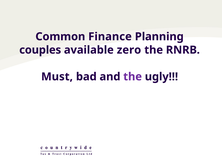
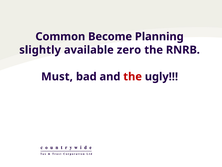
Finance: Finance -> Become (110, 36)
couples: couples -> slightly (40, 50)
the colour: purple -> red (133, 76)
